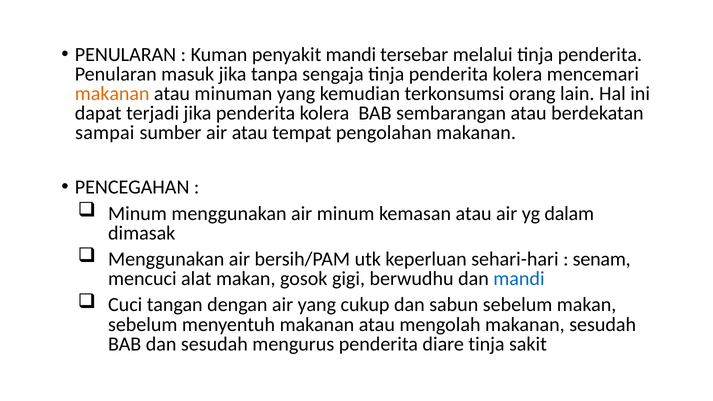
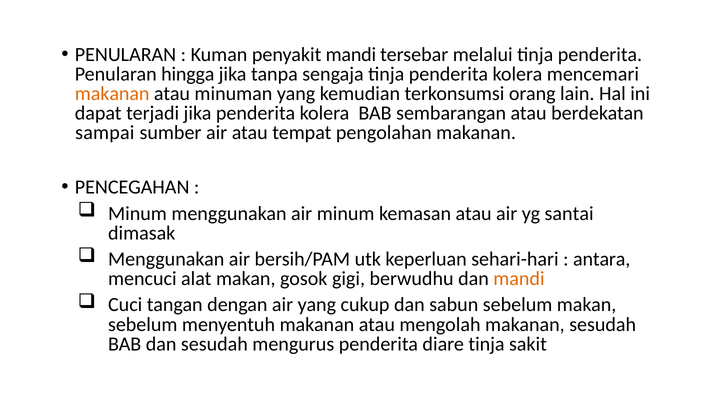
masuk: masuk -> hingga (188, 74)
dalam: dalam -> santai (569, 214)
senam: senam -> antara (602, 259)
mandi colour: blue -> orange (519, 279)
